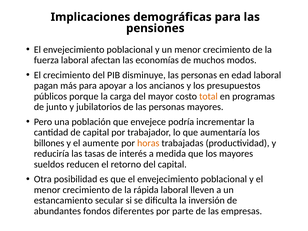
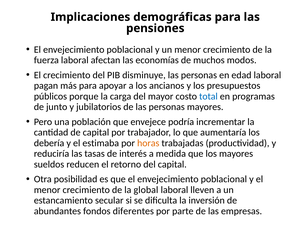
total colour: orange -> blue (208, 96)
billones: billones -> debería (49, 143)
aumente: aumente -> estimaba (101, 143)
rápida: rápida -> global (146, 190)
